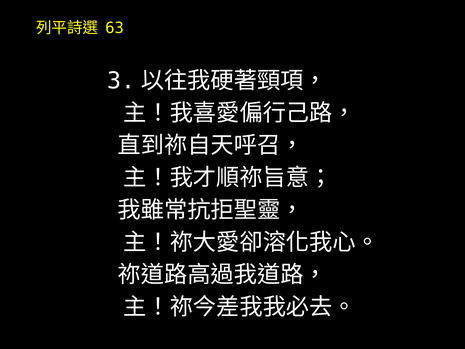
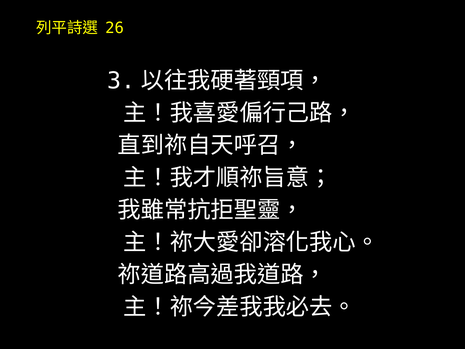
63: 63 -> 26 (115, 28)
